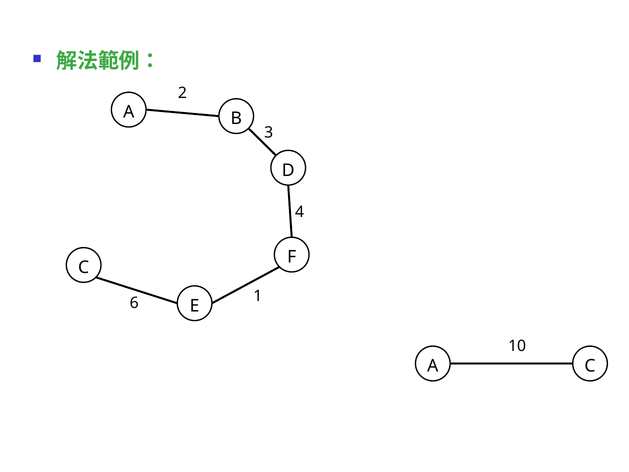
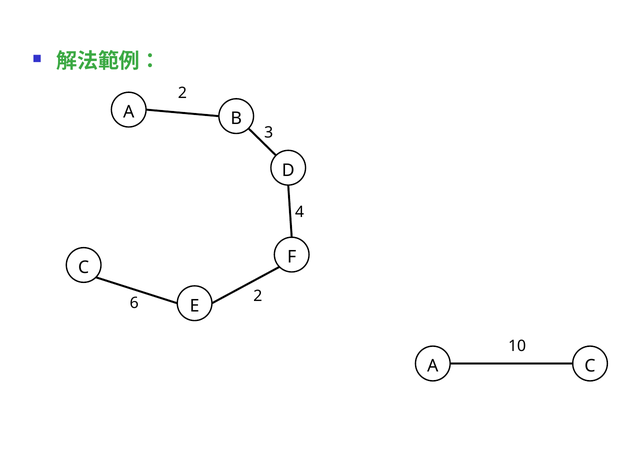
6 1: 1 -> 2 (258, 296)
